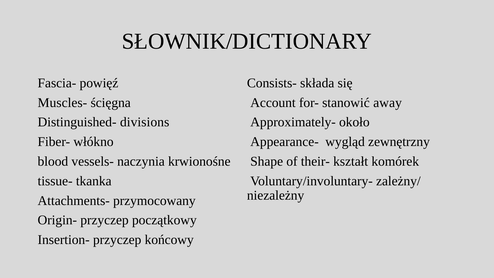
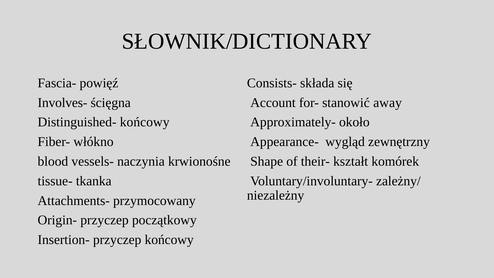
Muscles-: Muscles- -> Involves- (63, 103)
Distinguished- divisions: divisions -> końcowy (145, 122)
